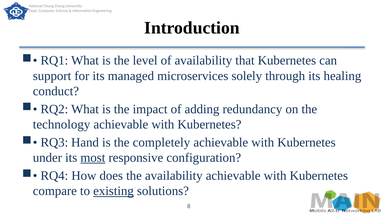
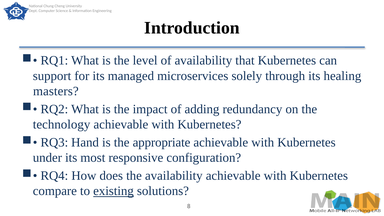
conduct: conduct -> masters (56, 91)
completely: completely -> appropriate (162, 142)
most underline: present -> none (93, 158)
